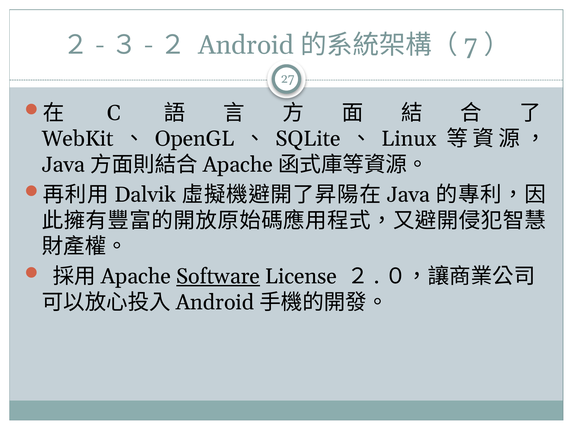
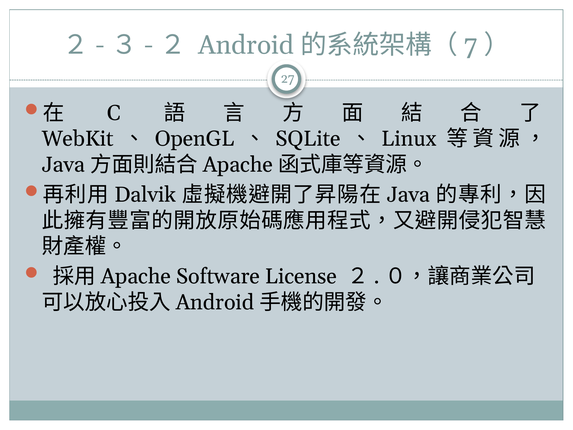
Software underline: present -> none (218, 276)
